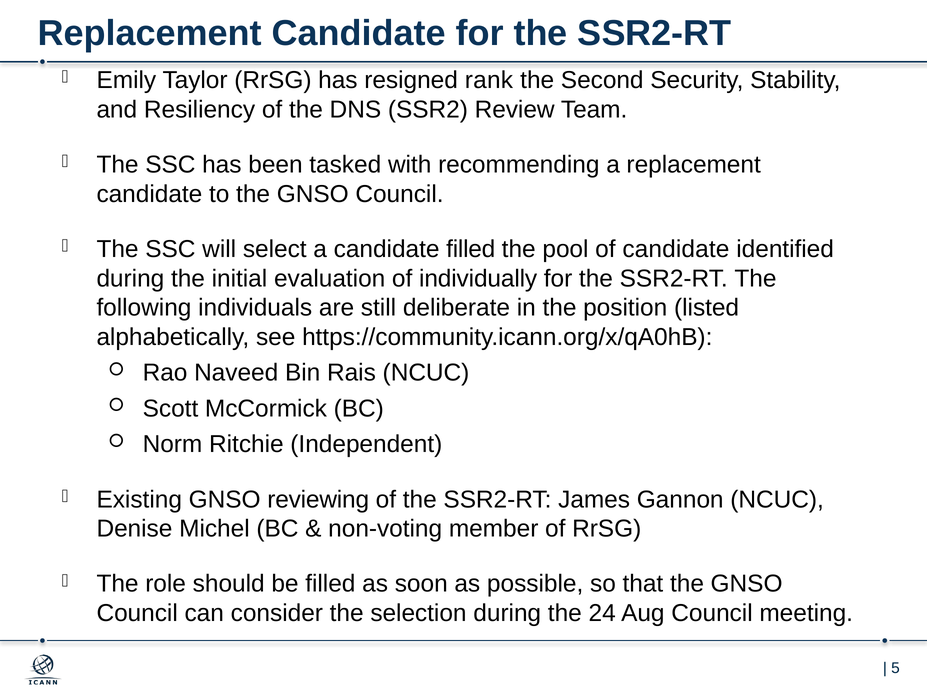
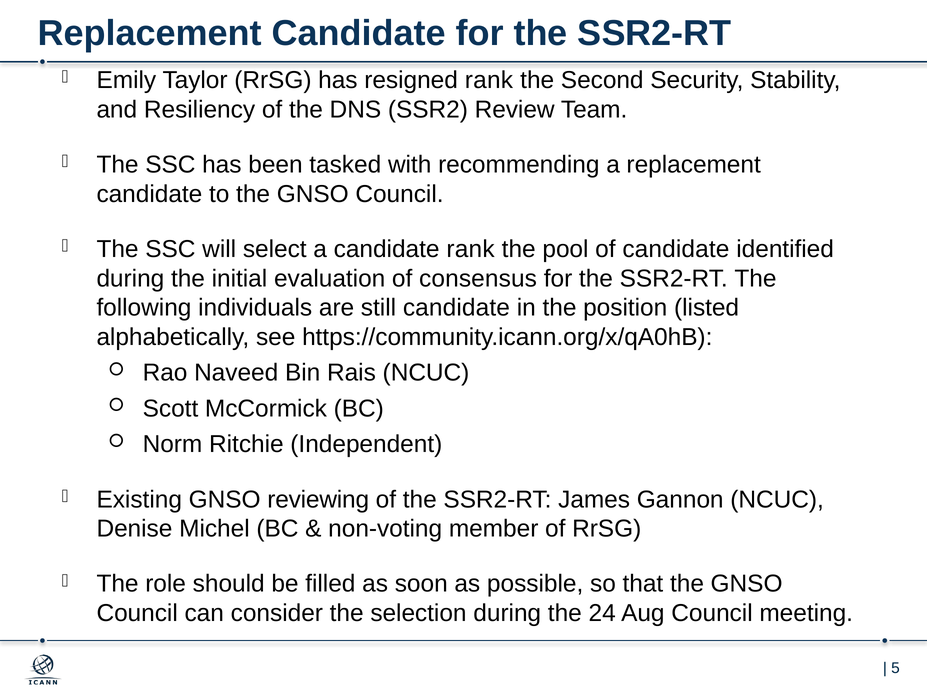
candidate filled: filled -> rank (471, 249)
individually: individually -> consensus (478, 279)
still deliberate: deliberate -> candidate (456, 308)
